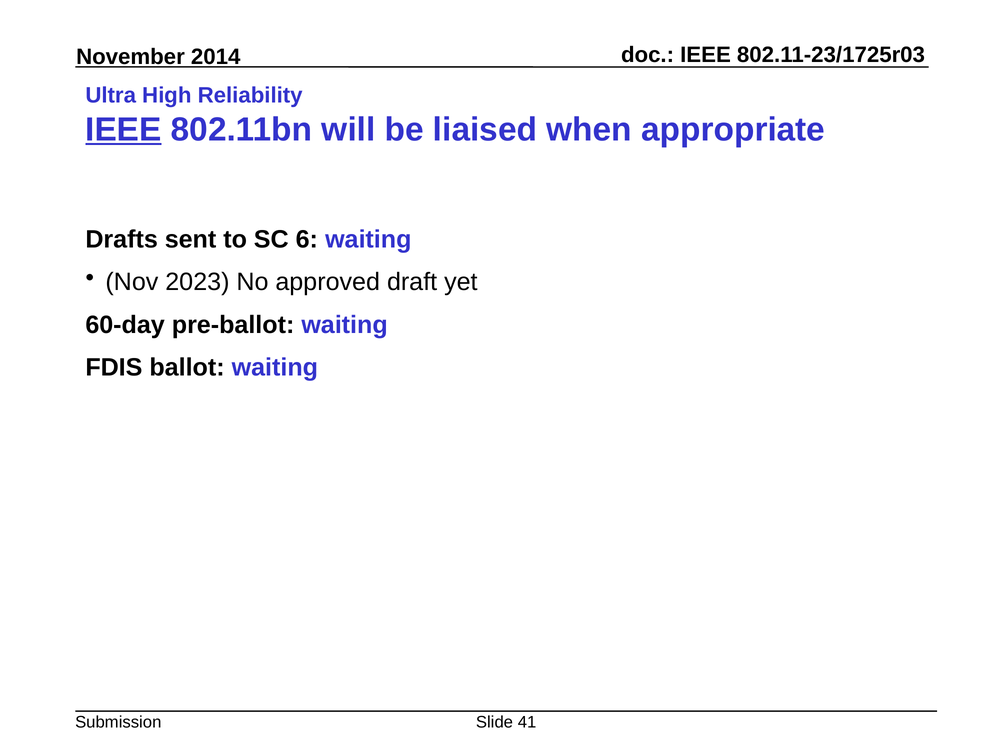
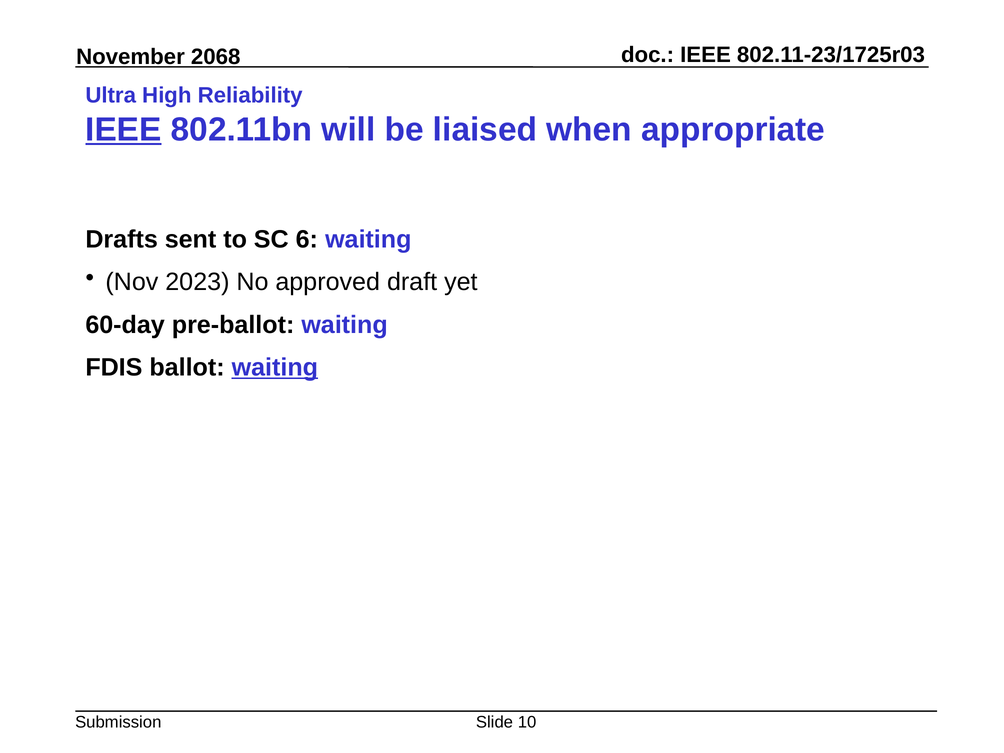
2014: 2014 -> 2068 (216, 57)
waiting underline: none -> present (275, 367)
41: 41 -> 10 (527, 722)
